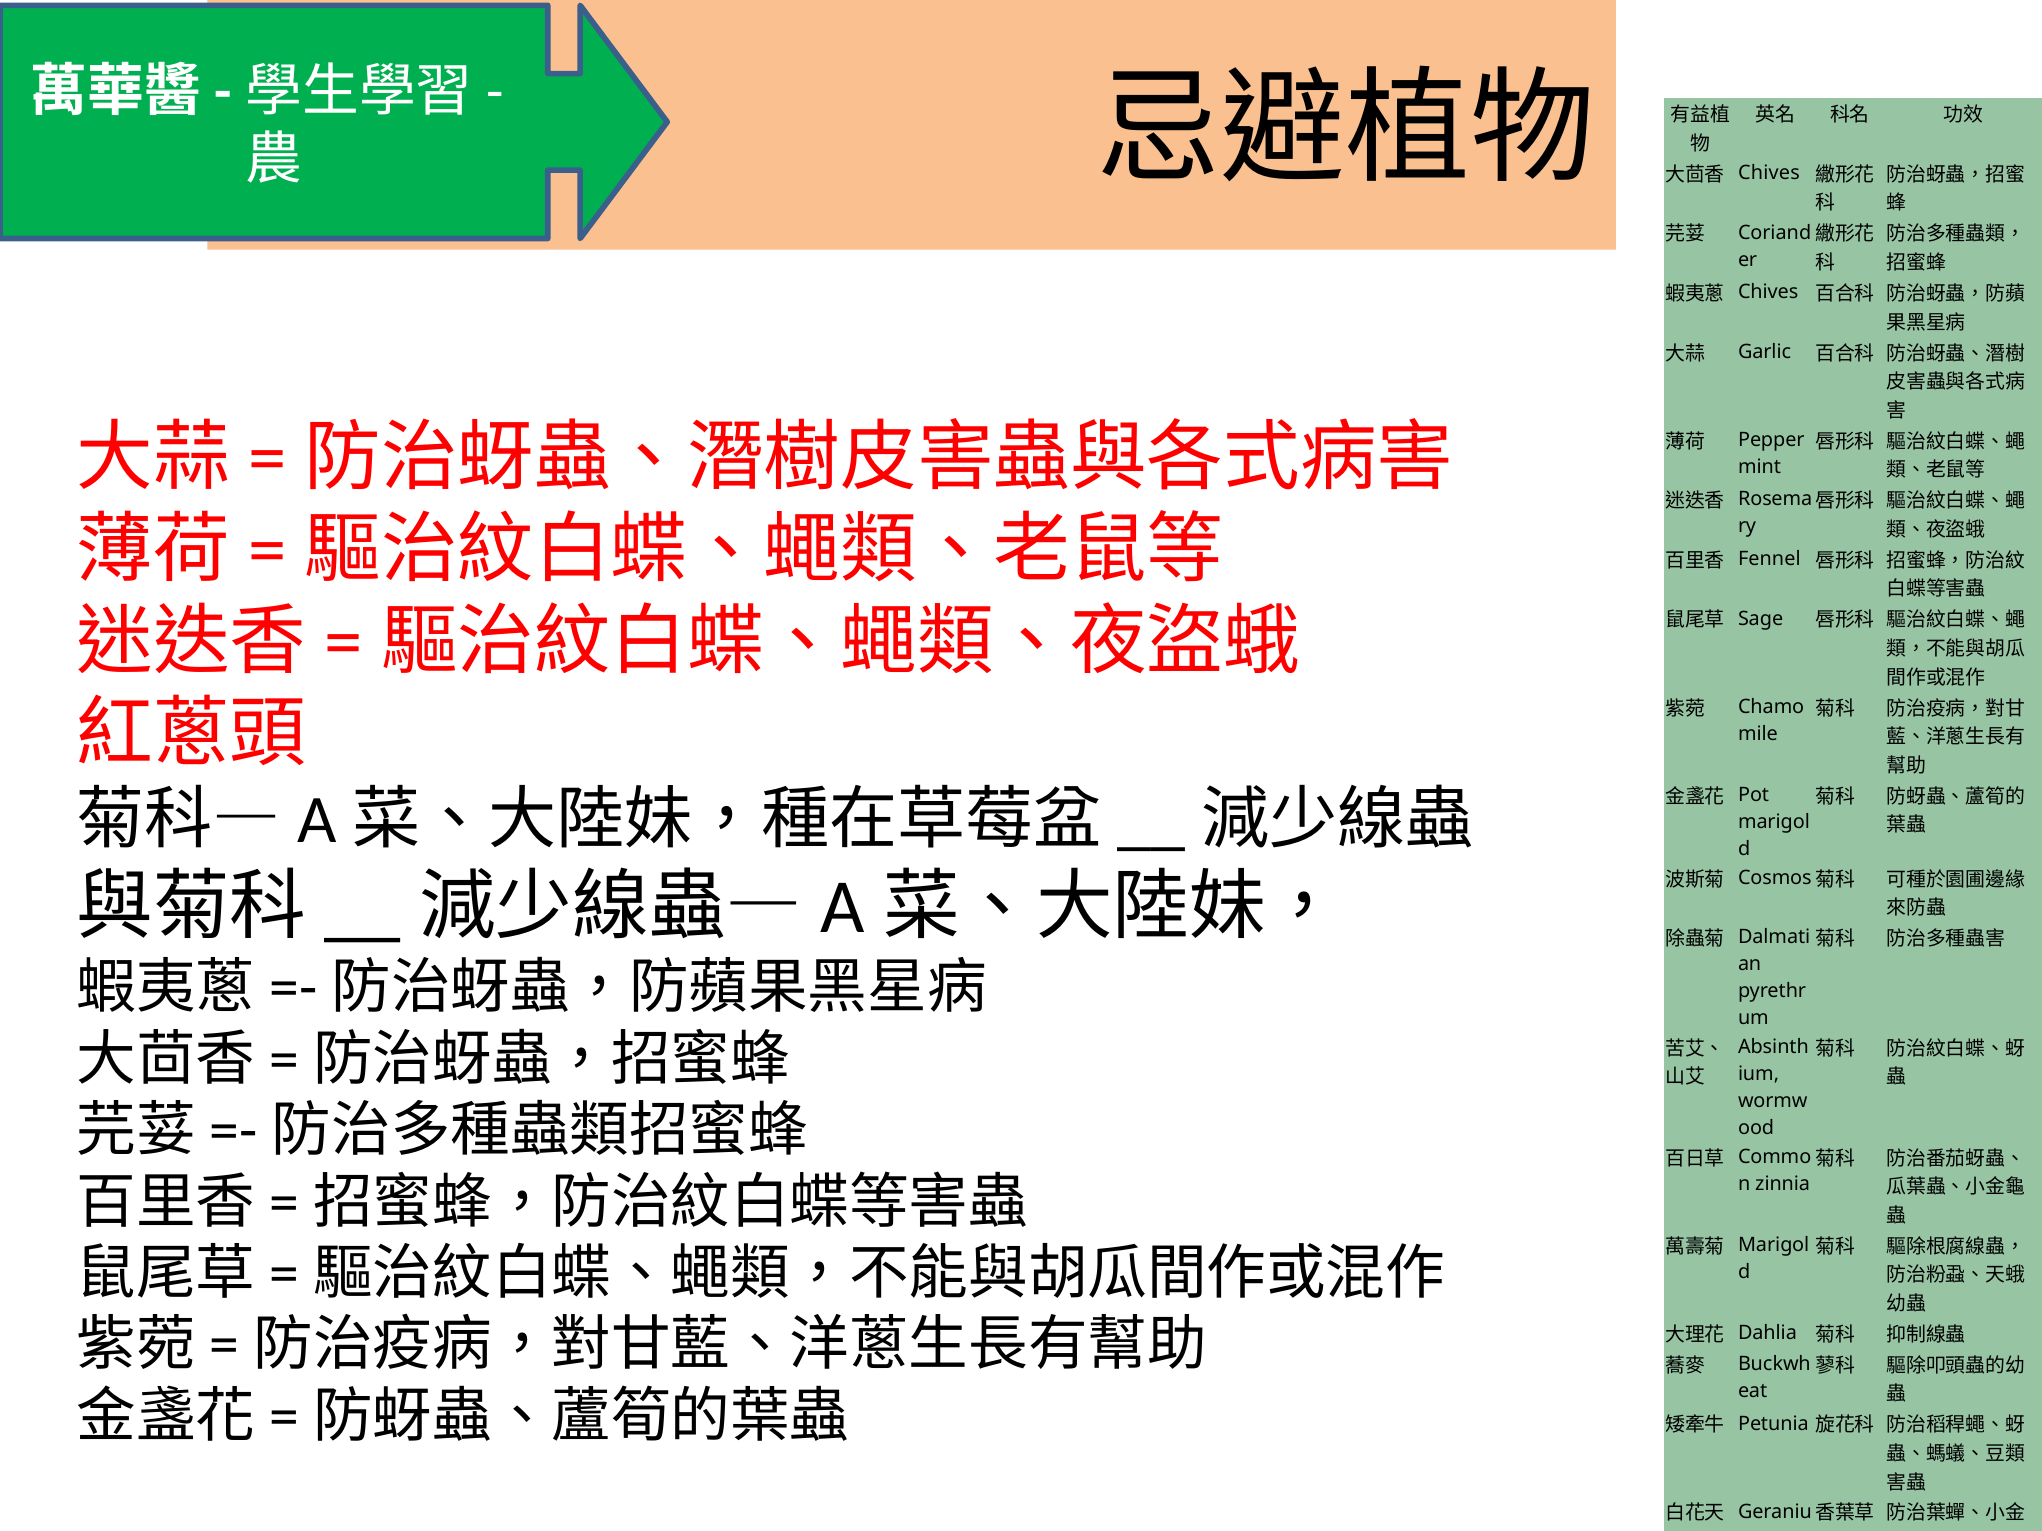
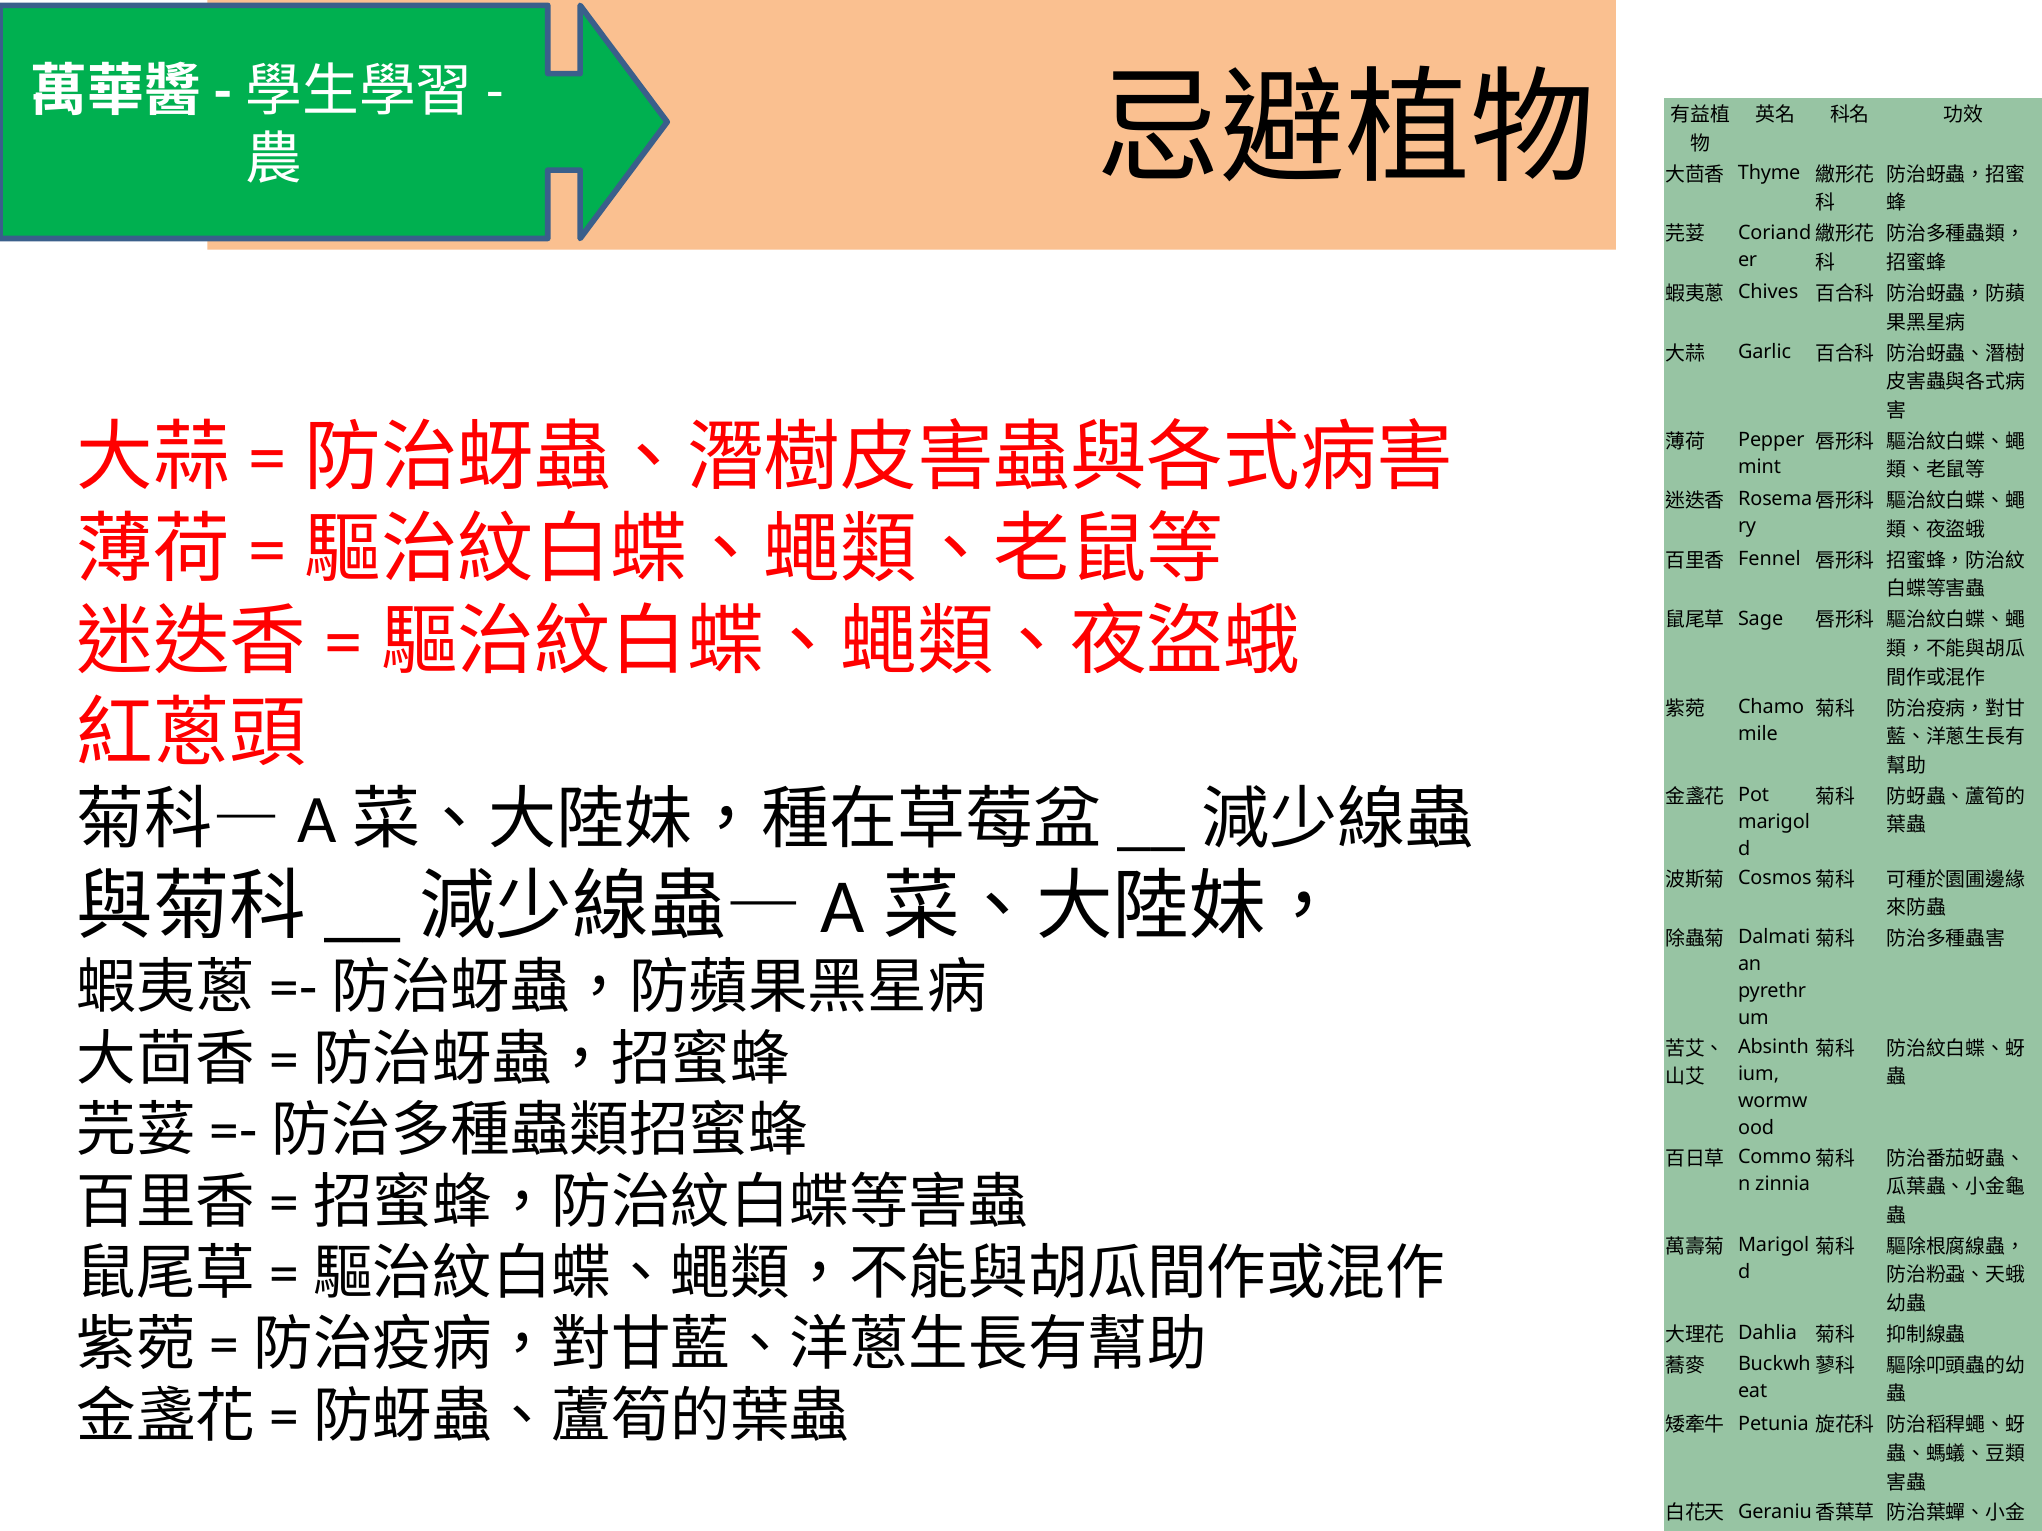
Chives: Chives -> Thyme (1769, 173)
